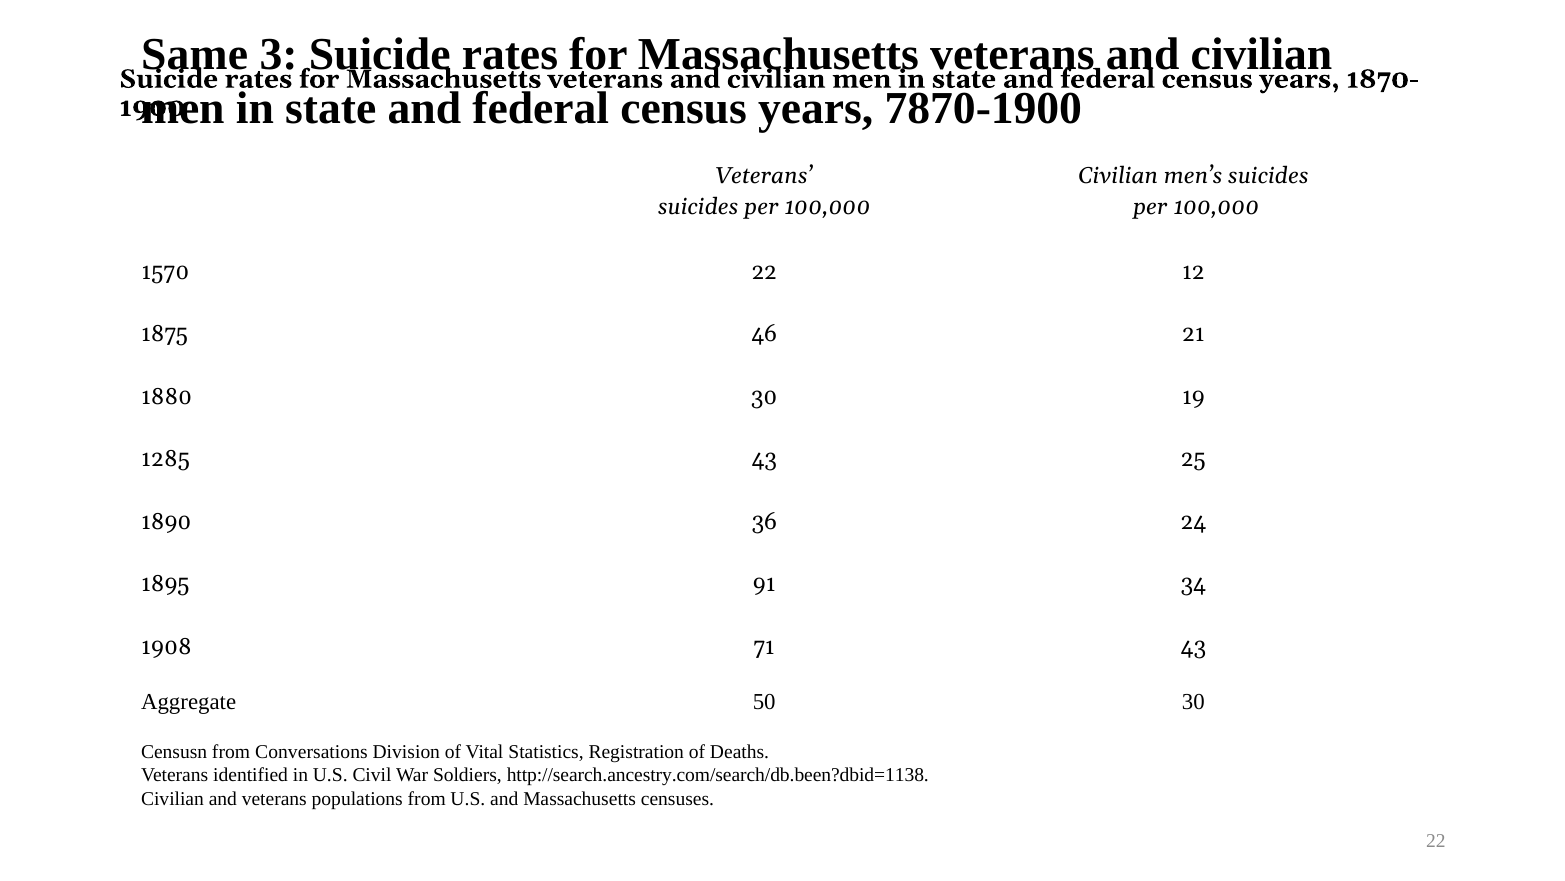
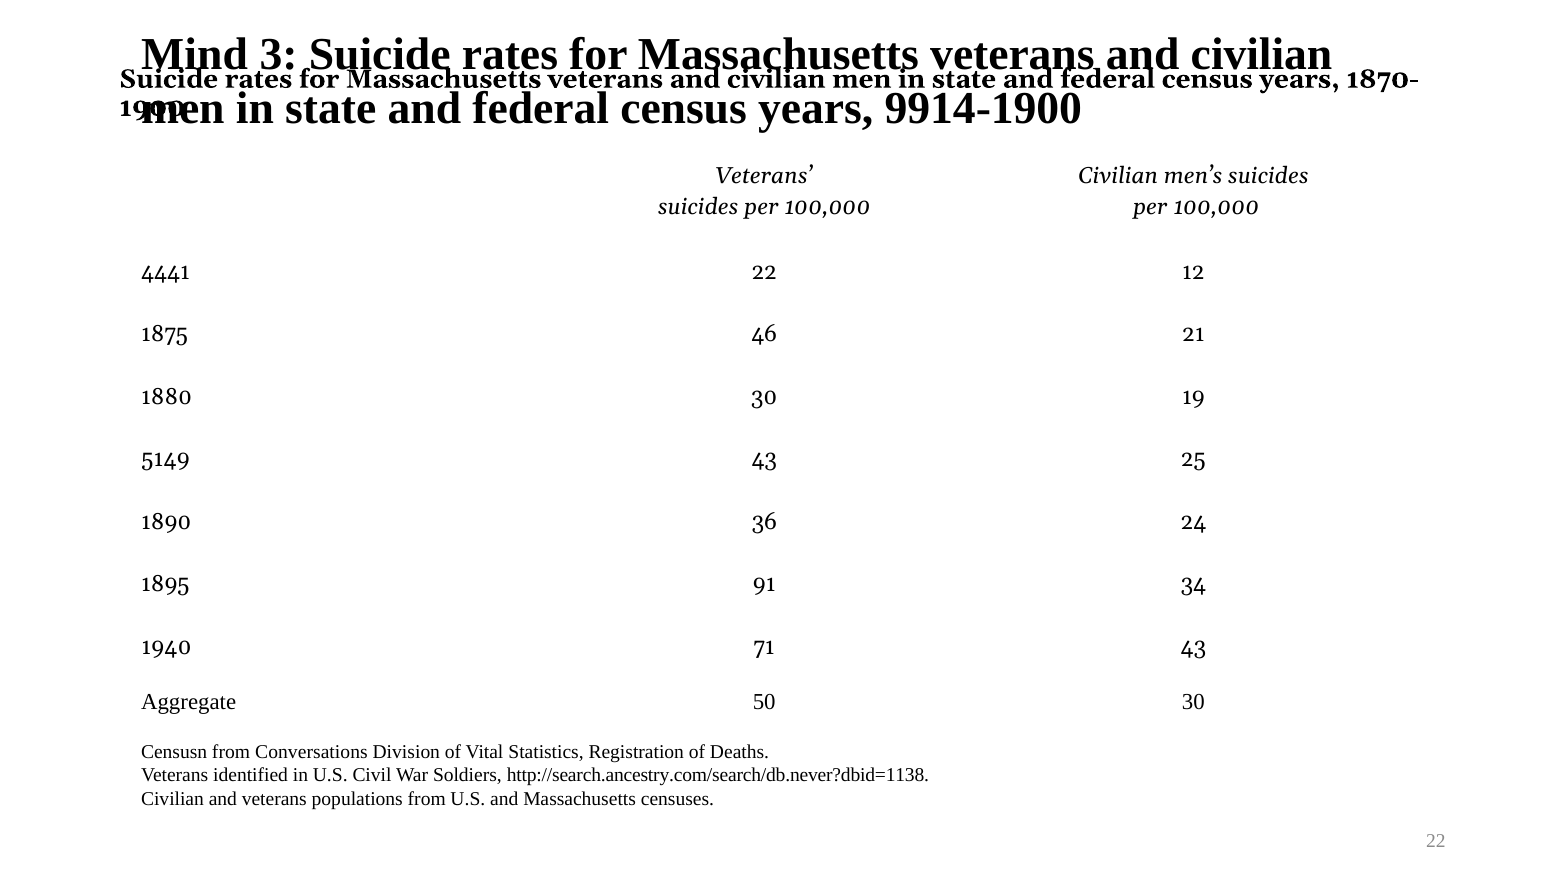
Same: Same -> Mind (195, 54)
7870-1900: 7870-1900 -> 9914-1900 (983, 108)
1570: 1570 -> 4441 (165, 272)
1285: 1285 -> 5149 (166, 459)
1908: 1908 -> 1940 (166, 646)
http://search.ancestry.com/search/db.been?dbid=1138: http://search.ancestry.com/search/db.been?dbid=1138 -> http://search.ancestry.com/search/db.never?dbid=1138 (718, 775)
